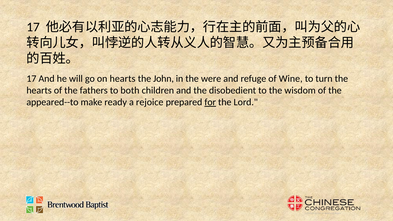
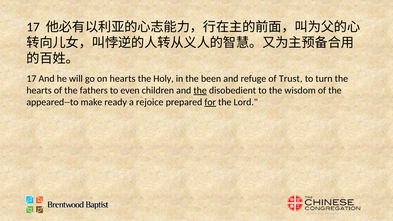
John: John -> Holy (163, 79)
were: were -> been (211, 79)
Wine: Wine -> Trust (291, 79)
both: both -> even (130, 90)
the underline: none -> present (200, 90)
